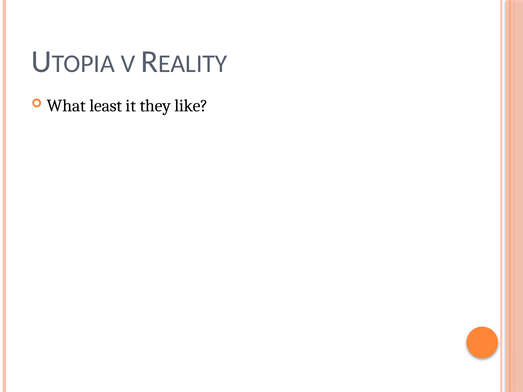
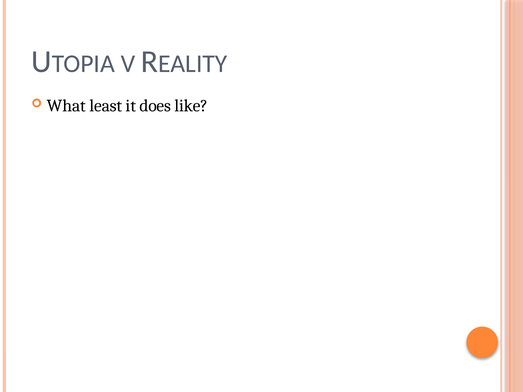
they: they -> does (155, 106)
